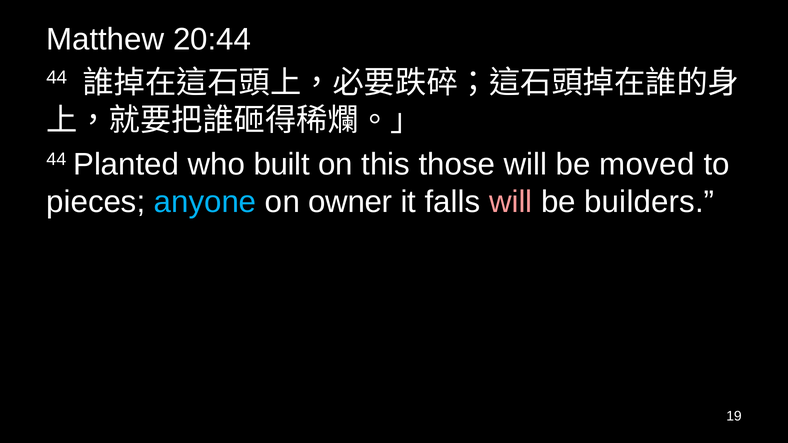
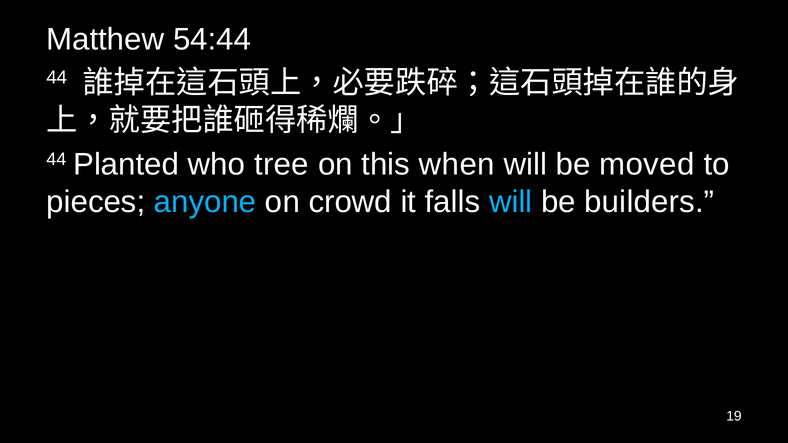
20:44: 20:44 -> 54:44 (212, 39)
built: built -> tree (281, 164)
those: those -> when (457, 164)
owner: owner -> crowd (350, 202)
will colour: pink -> light blue (511, 202)
